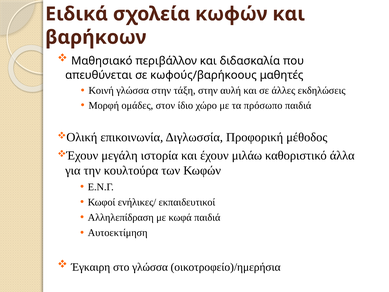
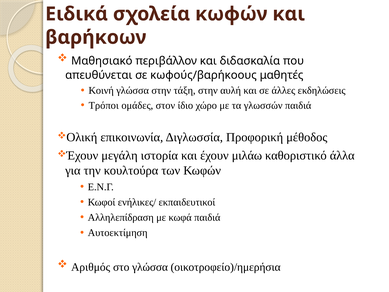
Μορφή: Μορφή -> Τρόποι (104, 105)
πρόσωπο: πρόσωπο -> γλωσσών (263, 105)
Έγκαιρη: Έγκαιρη -> Αριθμός (91, 267)
